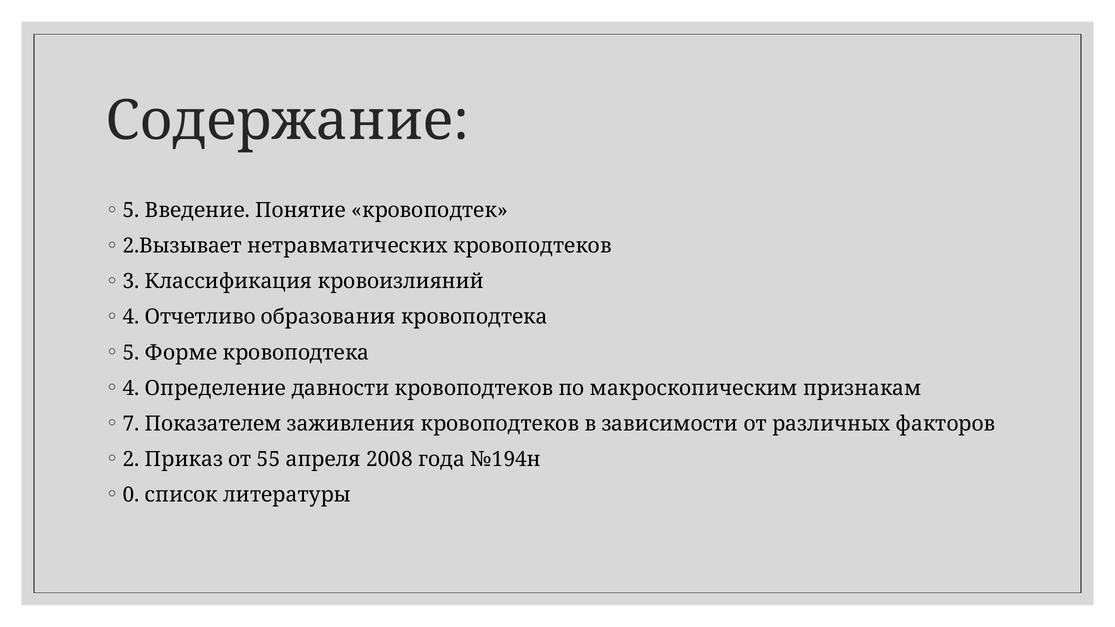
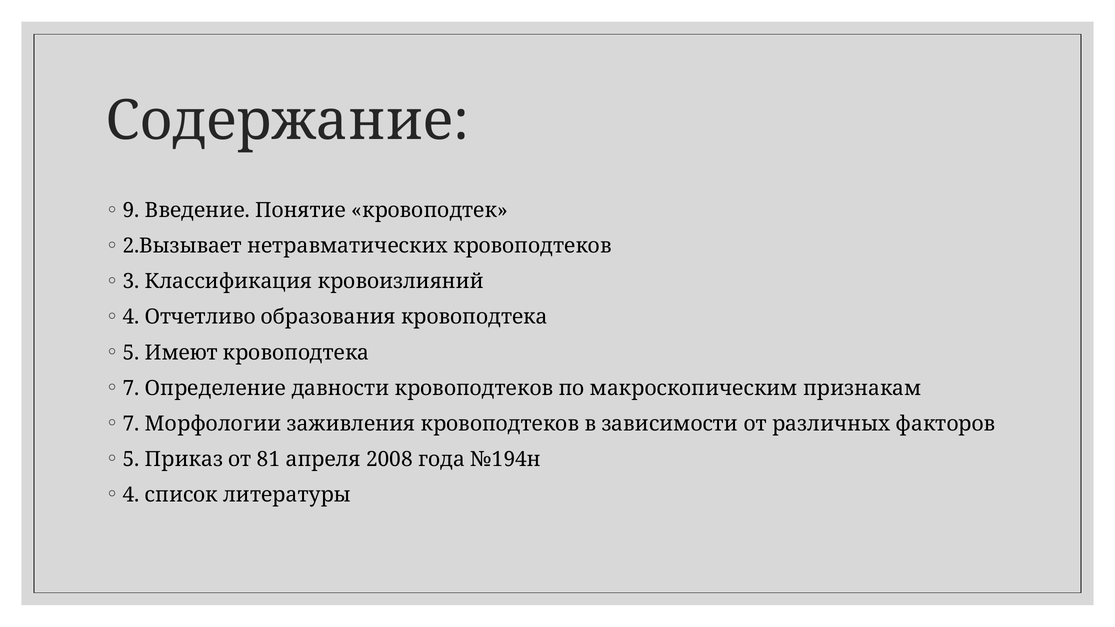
5: 5 -> 9 (131, 211)
Форме: Форме -> Имеют (181, 353)
4: 4 -> 7 (131, 388)
Показателем: Показателем -> Морфологии (213, 424)
2: 2 -> 5 (131, 459)
55: 55 -> 81 (269, 459)
0: 0 -> 4 (131, 495)
